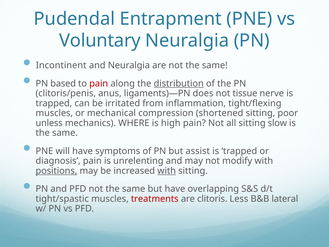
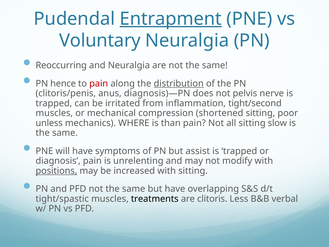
Entrapment underline: none -> present (171, 19)
Incontinent: Incontinent -> Reoccurring (61, 65)
based: based -> hence (63, 83)
ligaments)—PN: ligaments)—PN -> diagnosis)—PN (157, 93)
tissue: tissue -> pelvis (245, 93)
tight/flexing: tight/flexing -> tight/second (255, 103)
high: high -> than (171, 123)
with underline: present -> none (167, 171)
treatments colour: red -> black (155, 199)
lateral: lateral -> verbal (285, 199)
